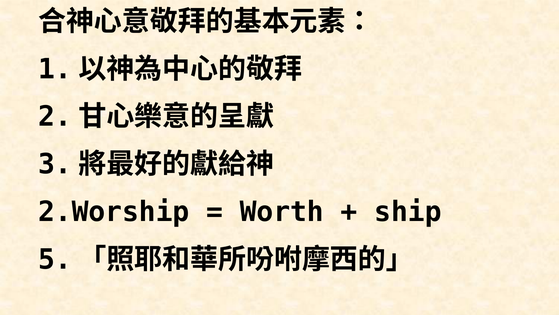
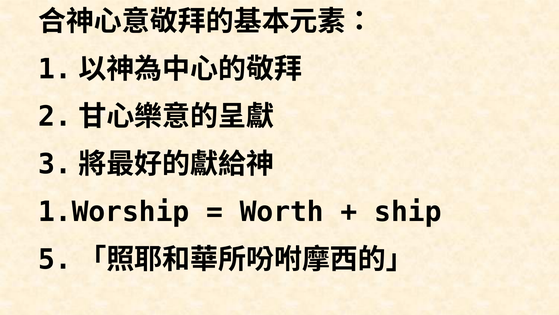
2.Worship: 2.Worship -> 1.Worship (114, 212)
